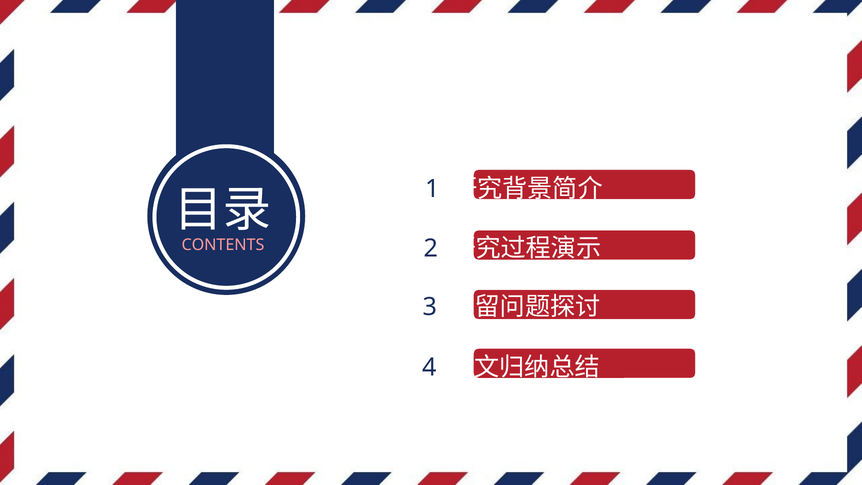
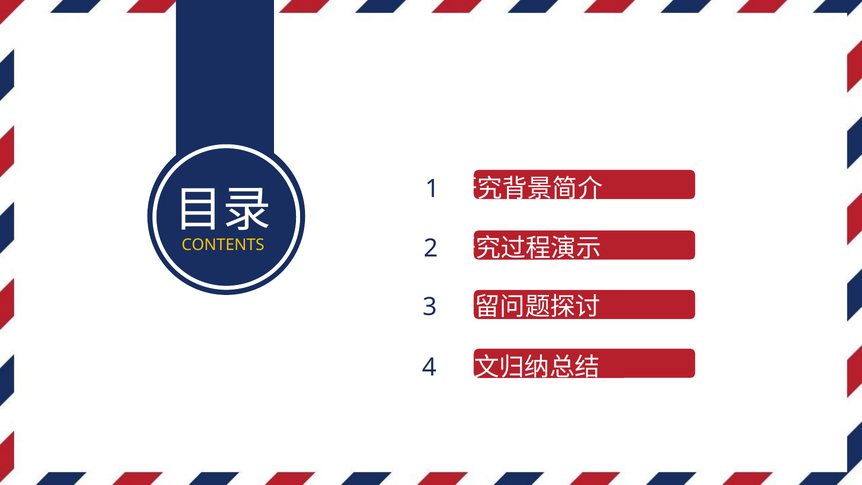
CONTENTS colour: pink -> yellow (223, 245)
